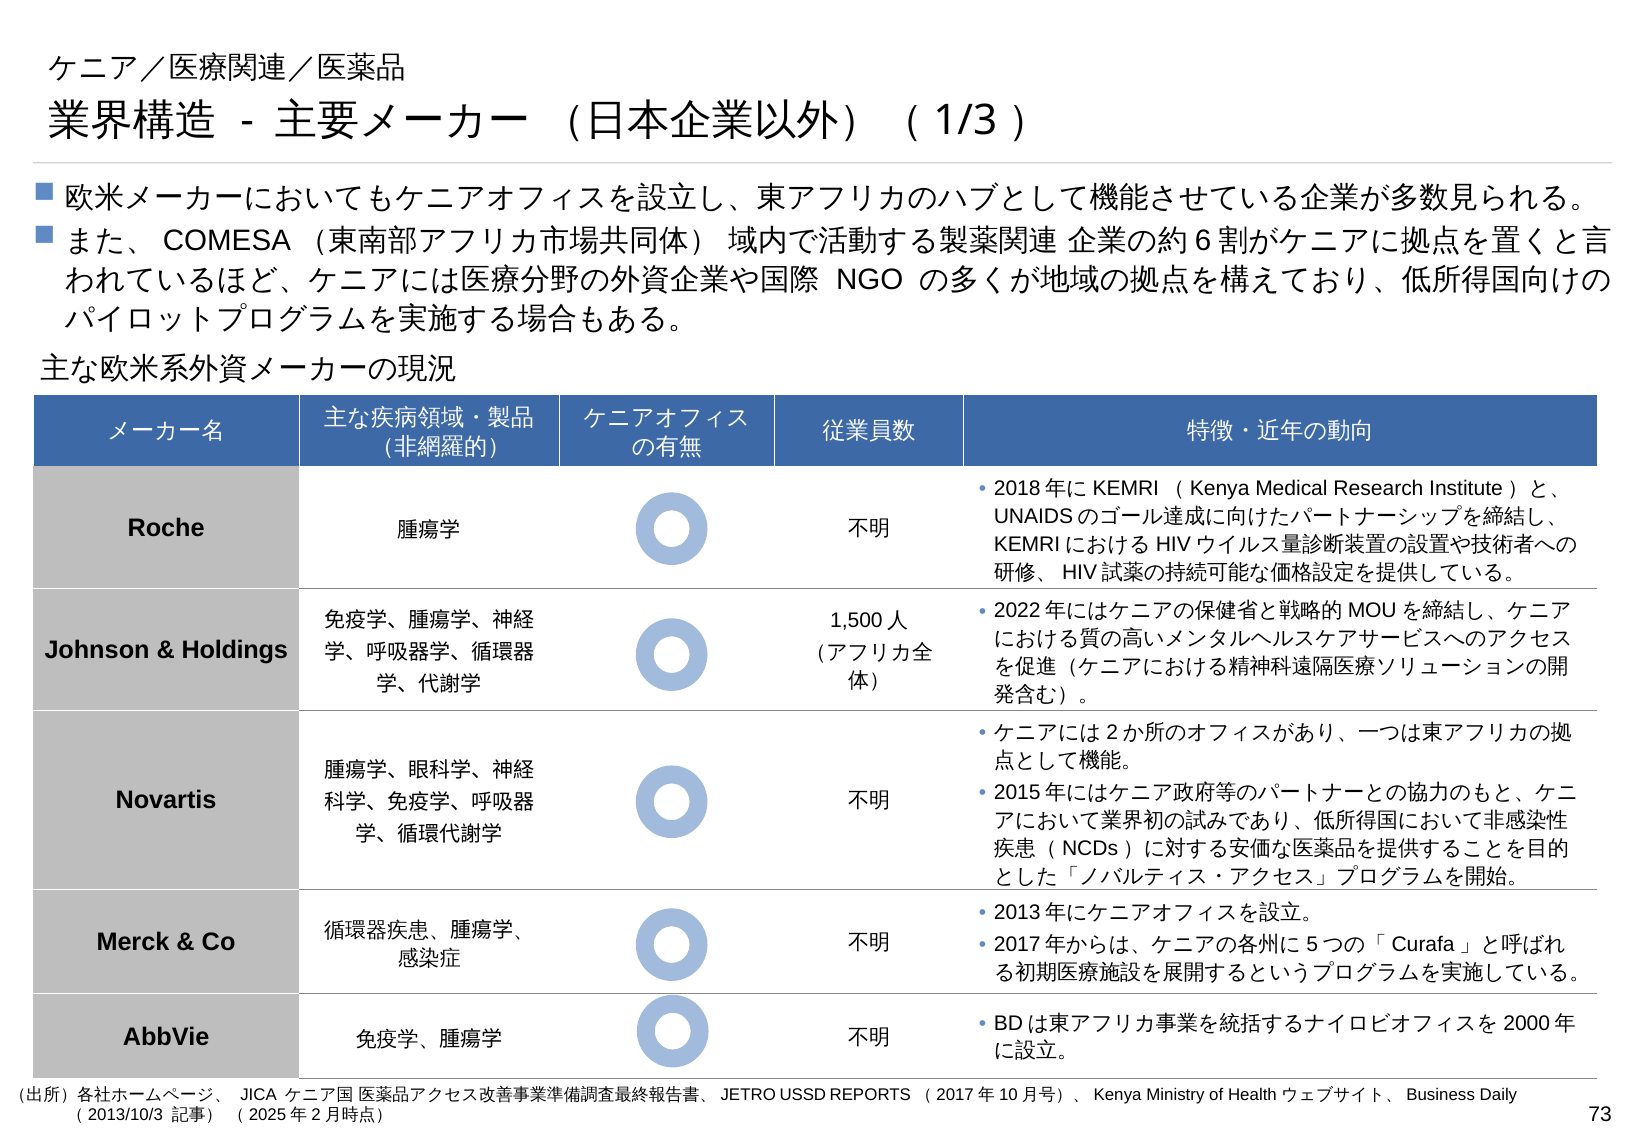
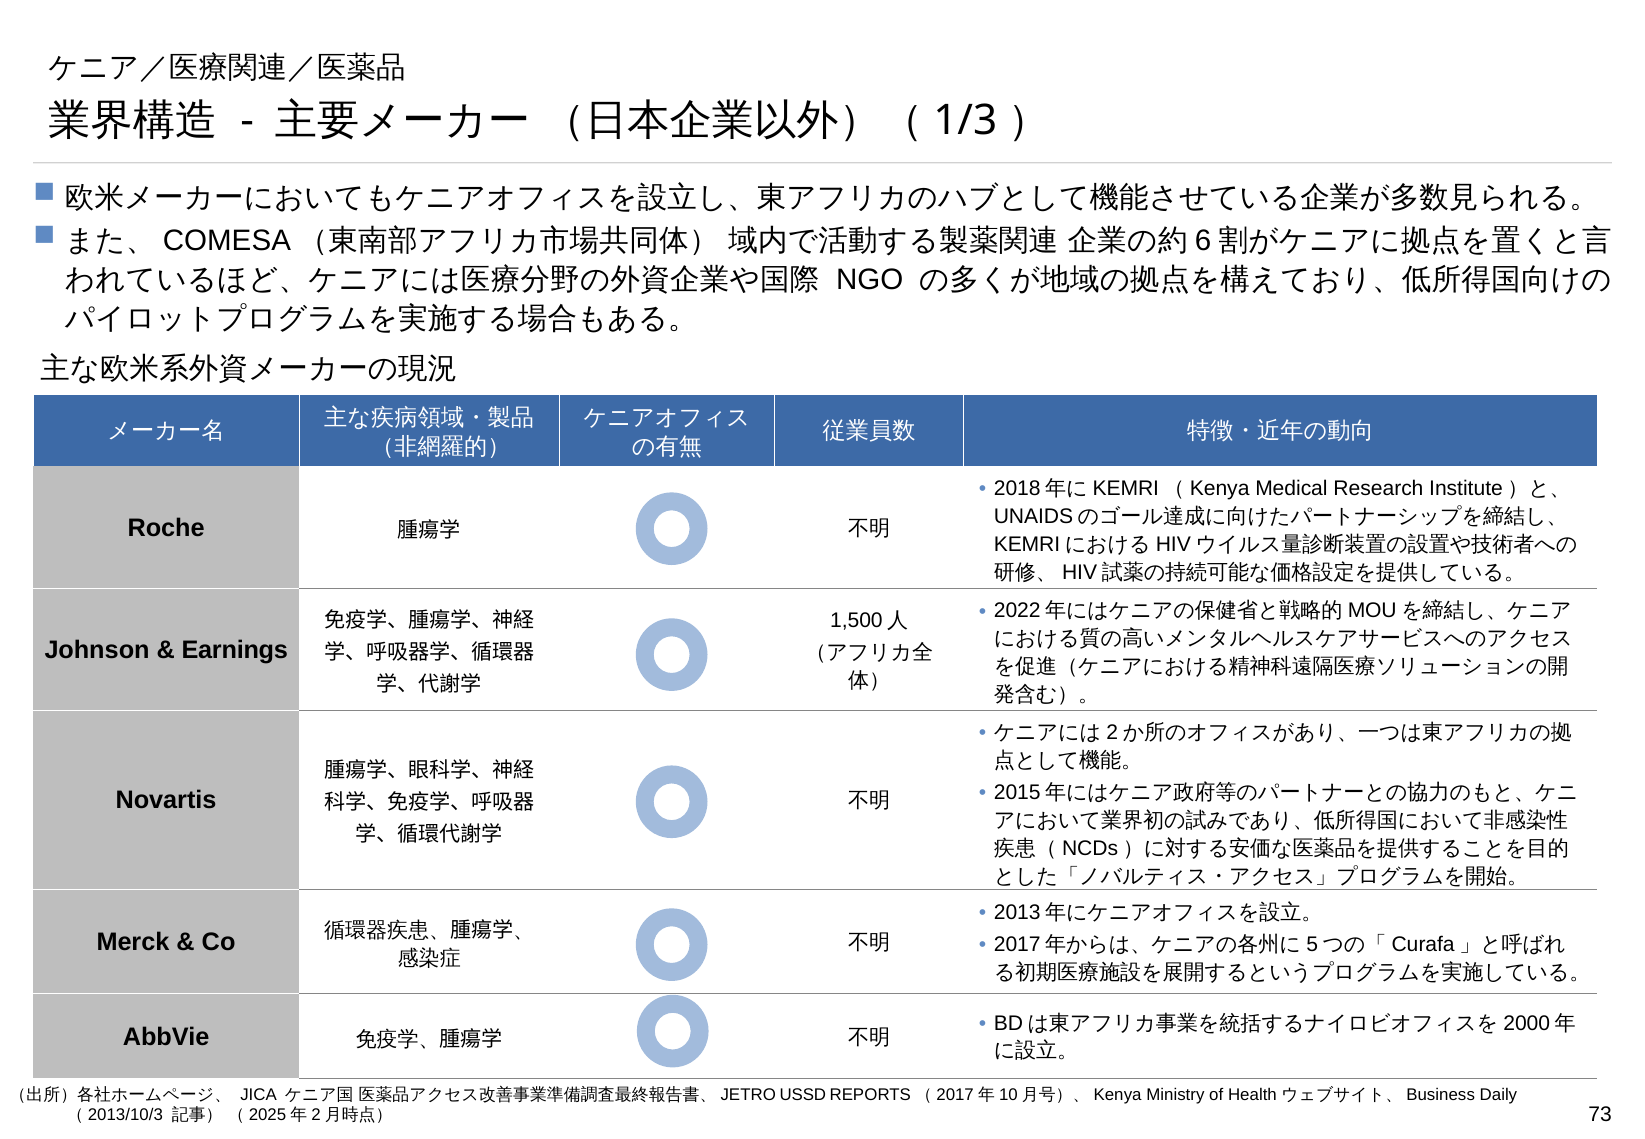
Holdings: Holdings -> Earnings (235, 650)
